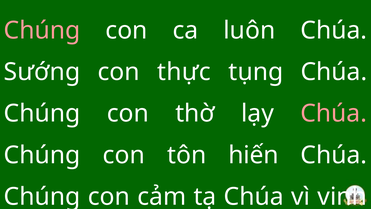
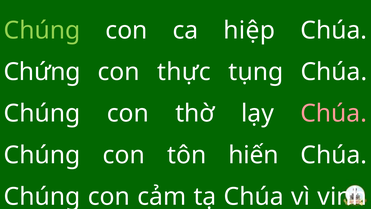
Chúng colour: pink -> light green (42, 30)
luôn: luôn -> hiệp (249, 30)
Sướng: Sướng -> Chứng (42, 72)
